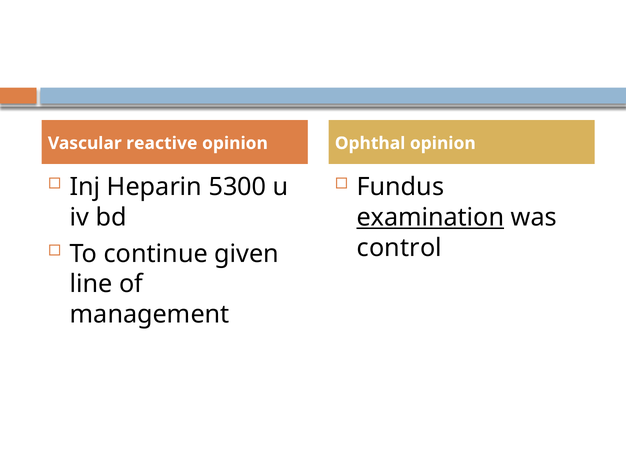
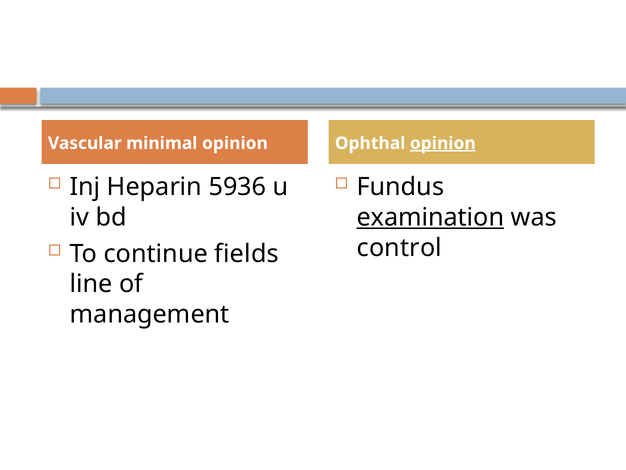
reactive: reactive -> minimal (162, 143)
opinion underline: none -> present (443, 143)
5300: 5300 -> 5936 (237, 187)
given: given -> fields (247, 254)
